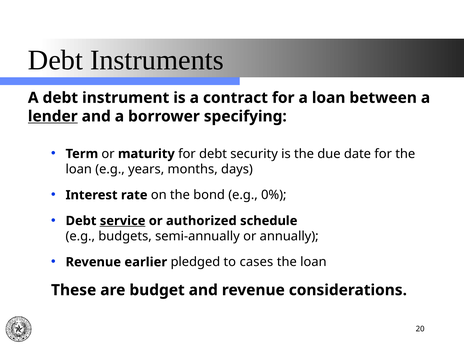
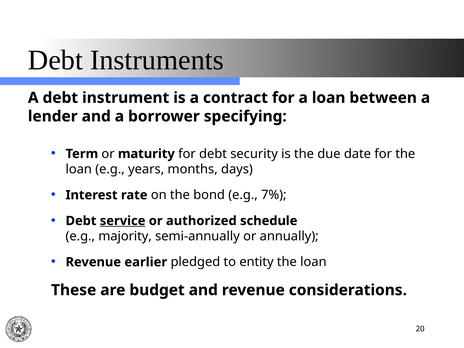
lender underline: present -> none (53, 116)
0%: 0% -> 7% (274, 195)
budgets: budgets -> majority (125, 236)
cases: cases -> entity (257, 262)
